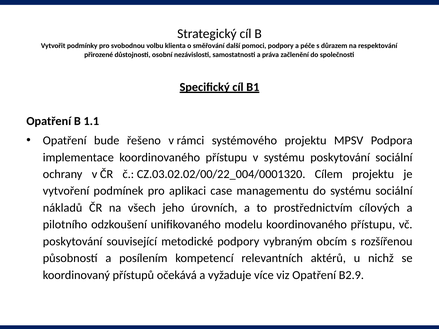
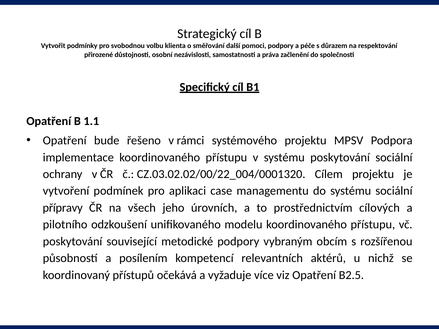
nákladů: nákladů -> přípravy (63, 208)
B2.9: B2.9 -> B2.5 (351, 275)
